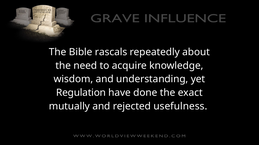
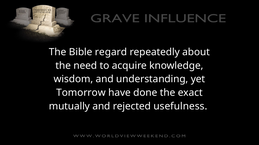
rascals: rascals -> regard (111, 52)
Regulation: Regulation -> Tomorrow (81, 93)
